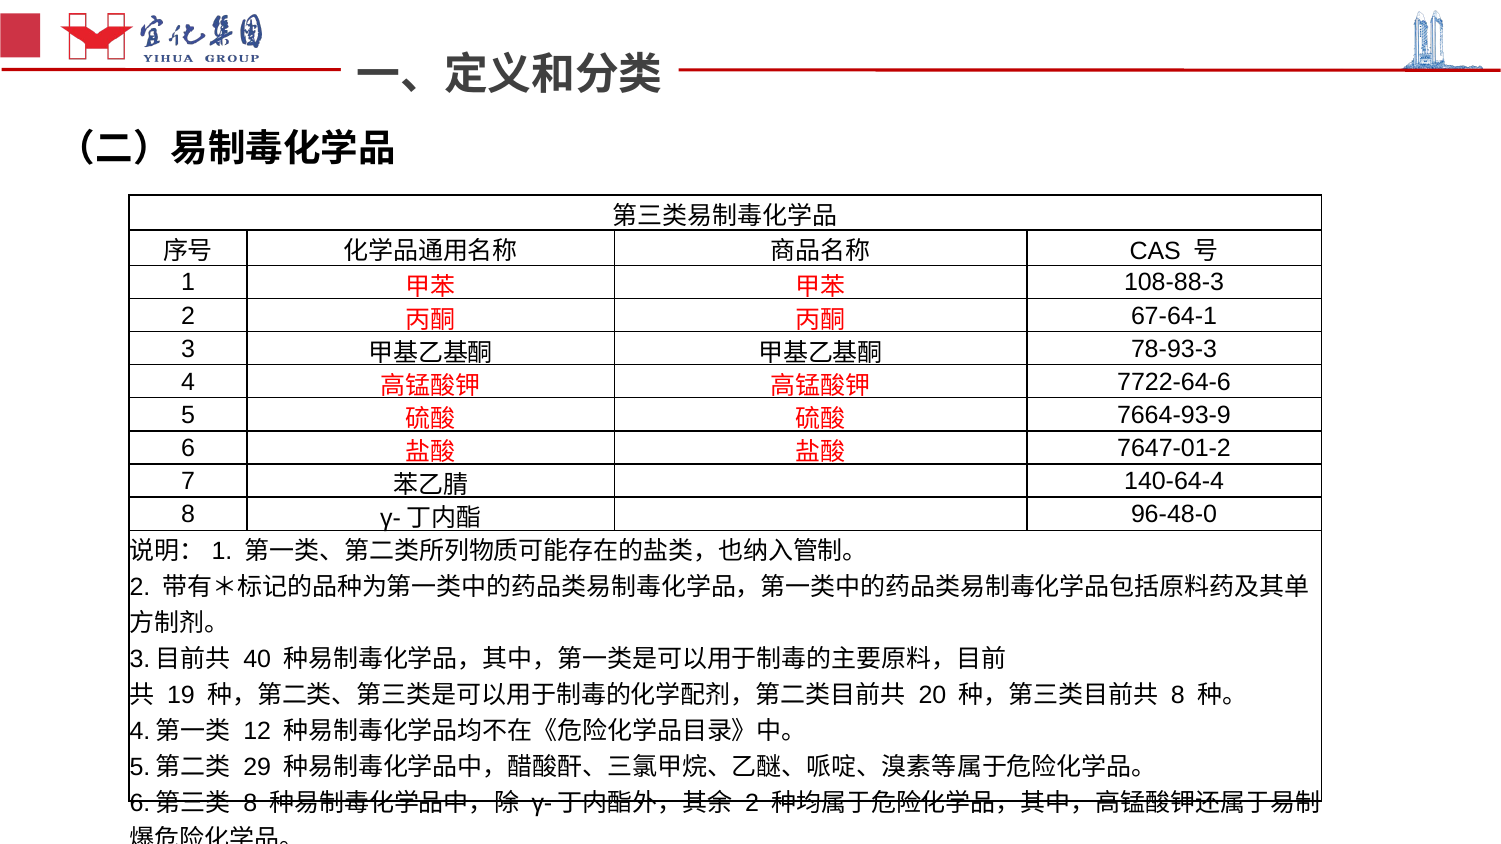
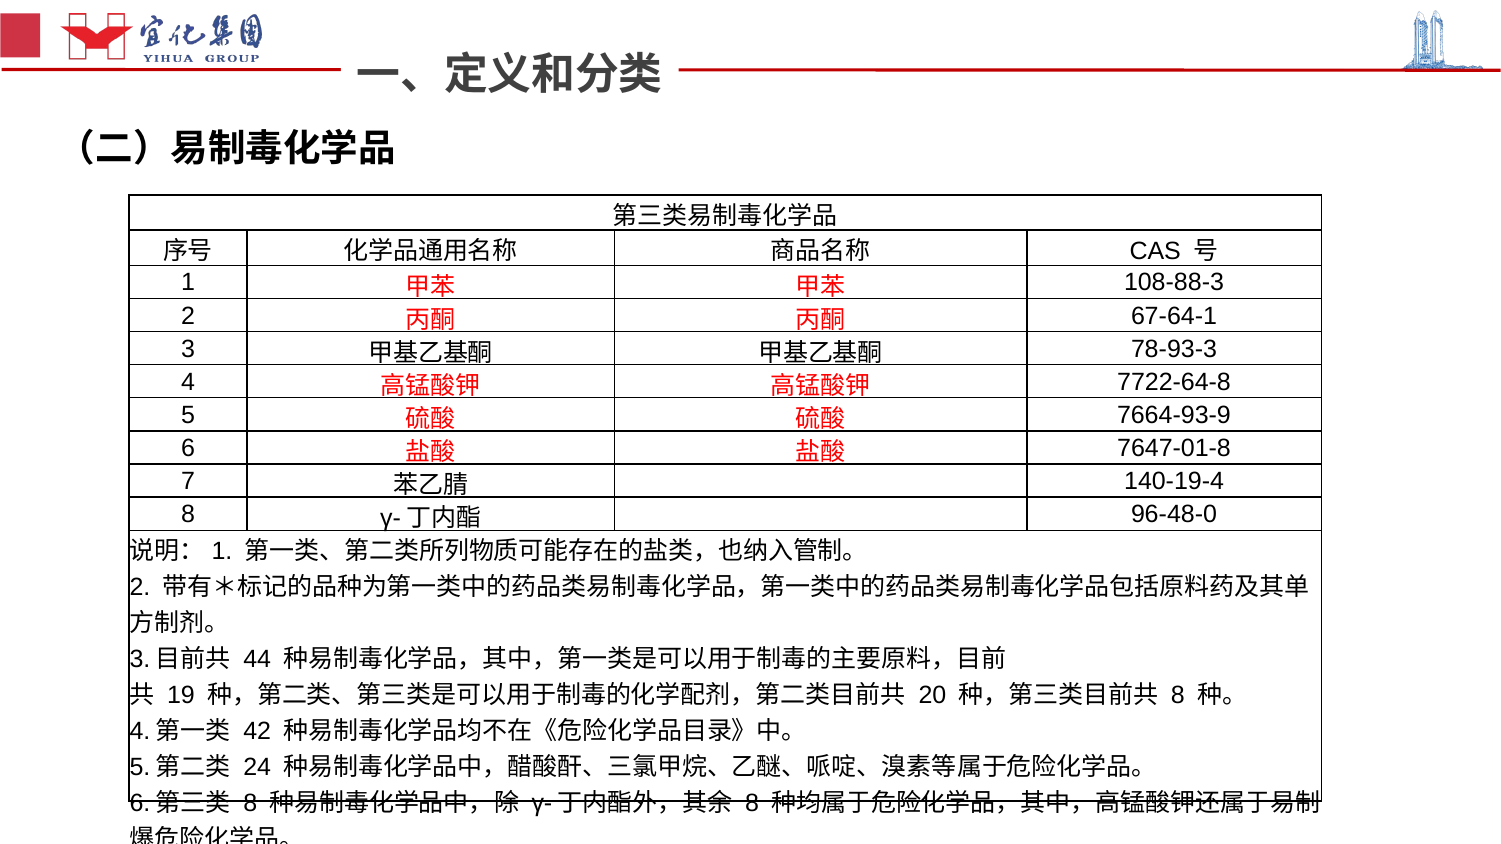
7722-64-6: 7722-64-6 -> 7722-64-8 (1174, 382)
7647-01-2: 7647-01-2 -> 7647-01-8 (1174, 448)
140-64-4: 140-64-4 -> 140-19-4 (1174, 481)
40: 40 -> 44 (257, 660)
12: 12 -> 42 (257, 732)
29: 29 -> 24 (257, 768)
2: 2 -> 8 (752, 804)
